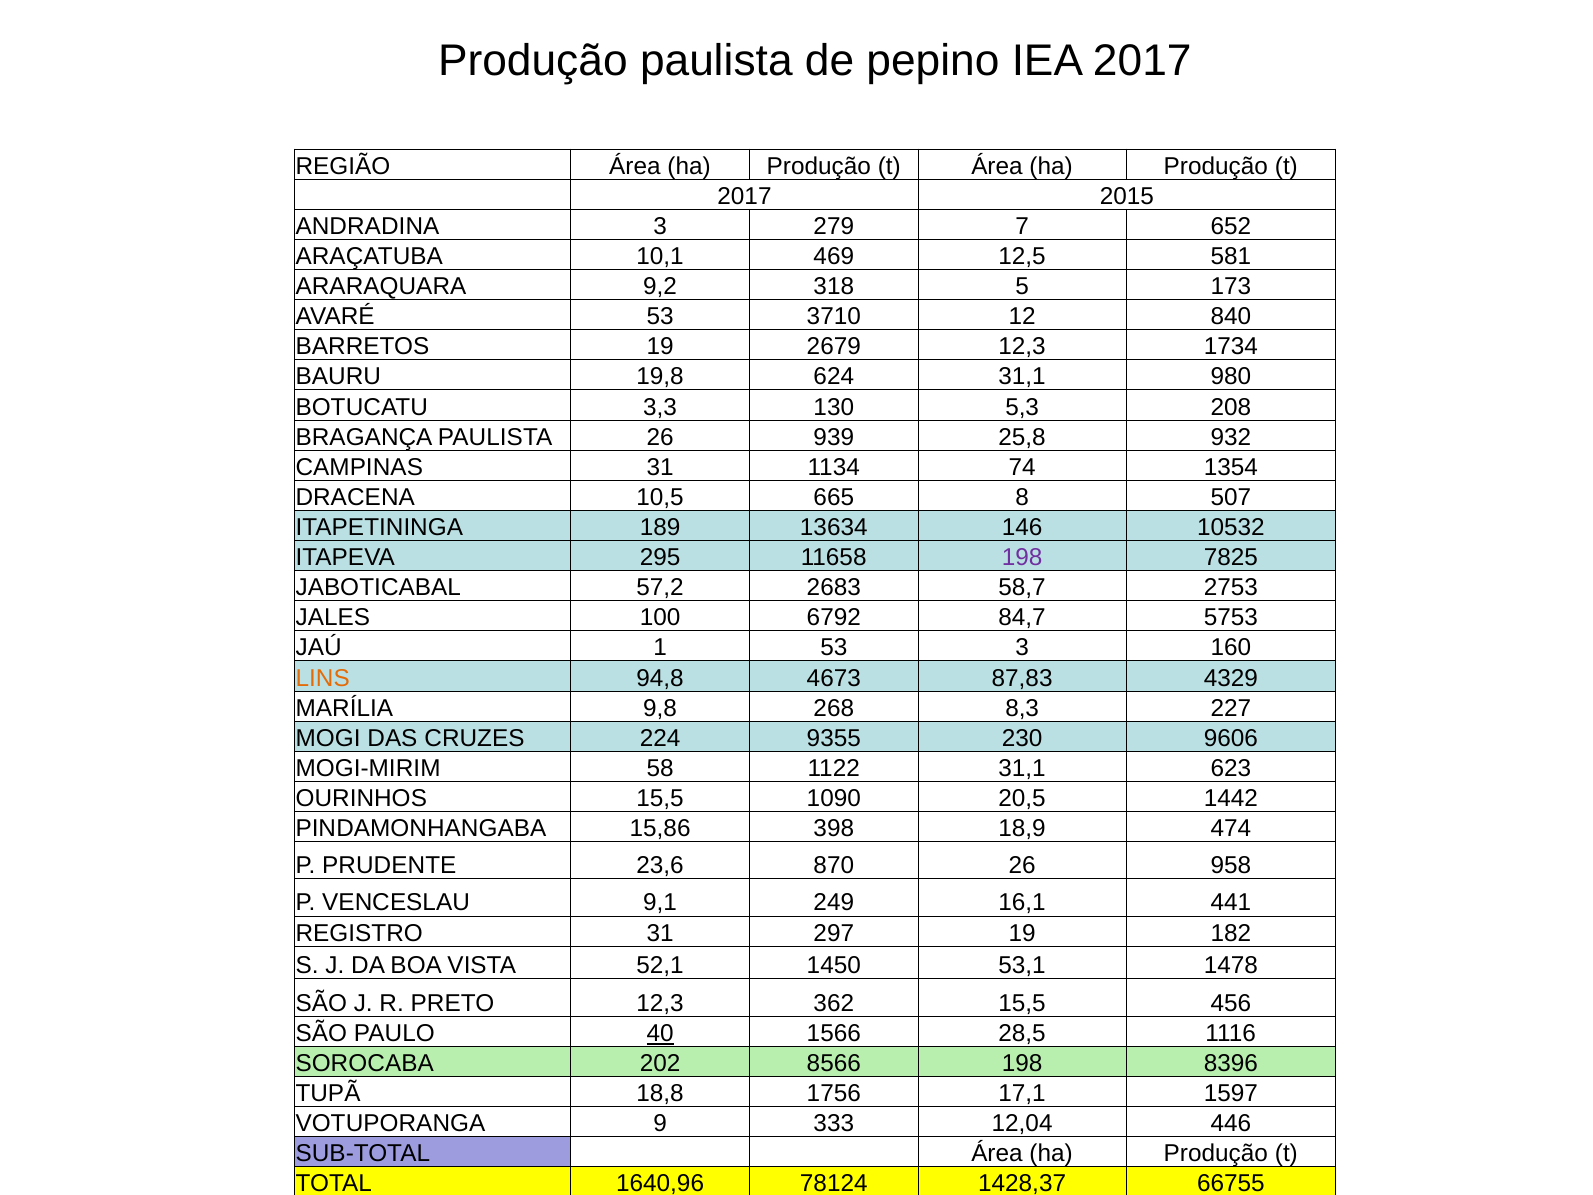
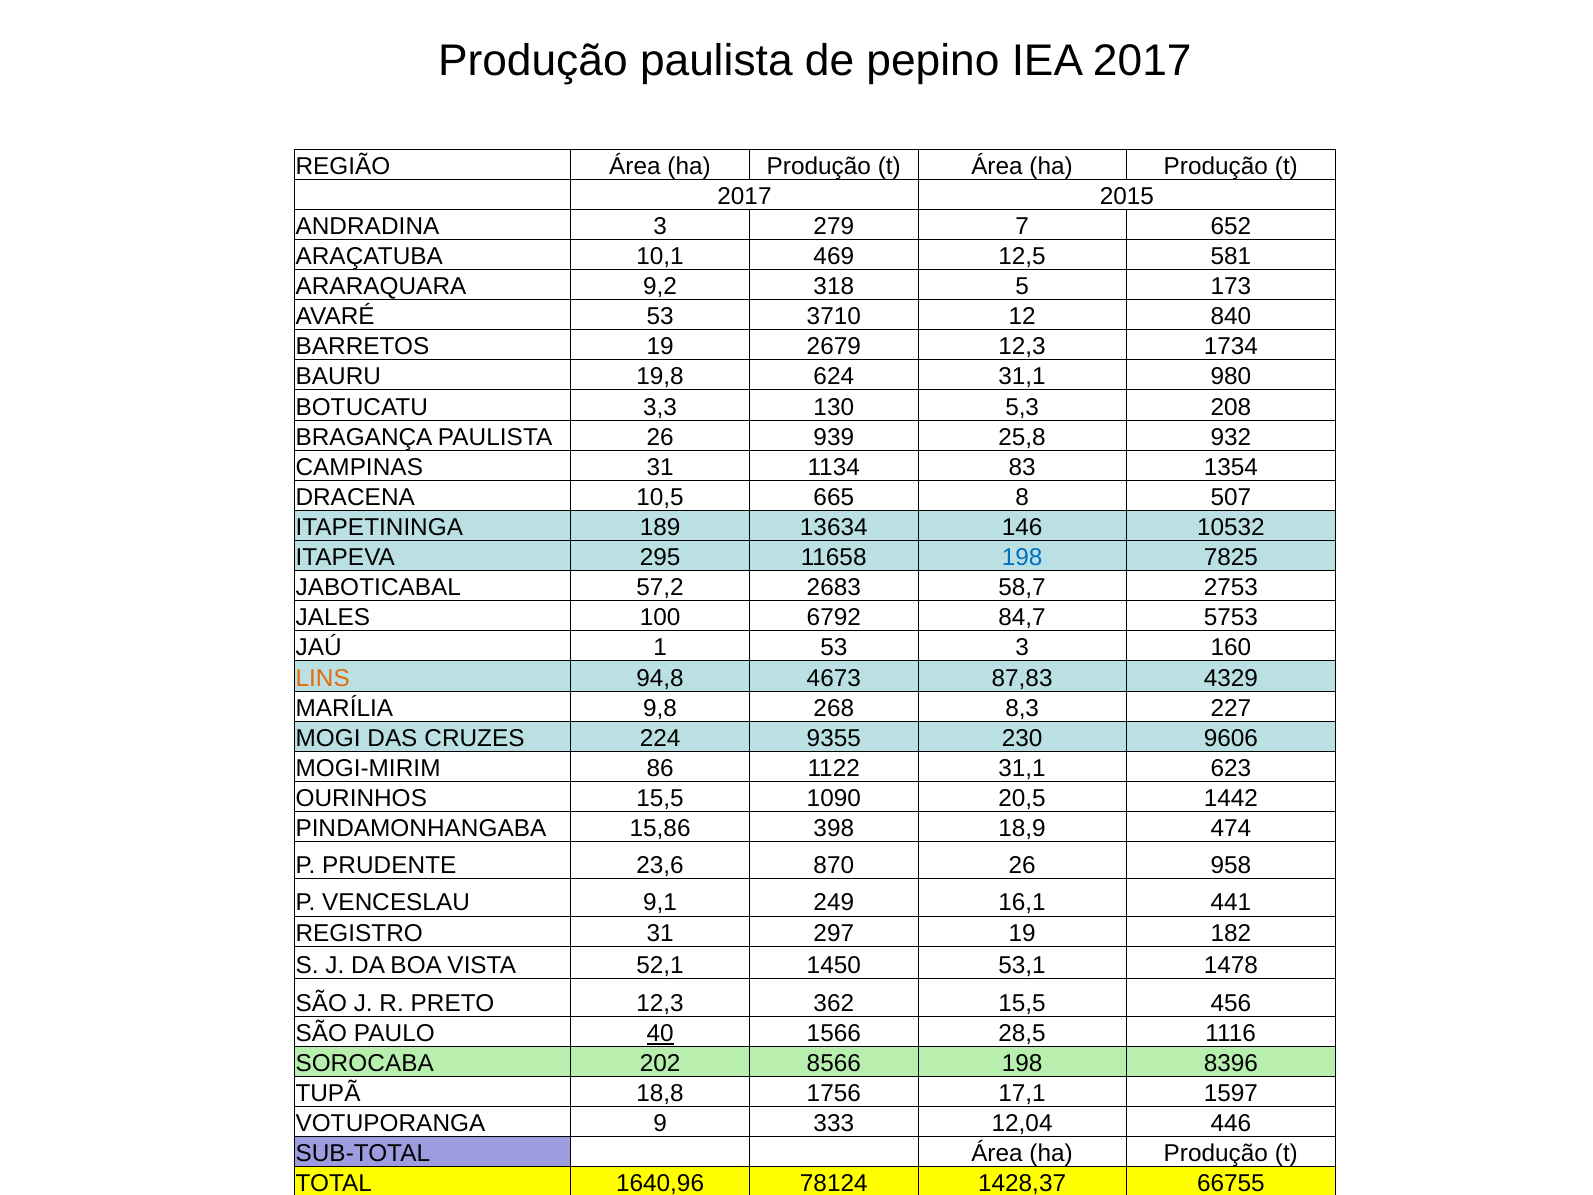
74: 74 -> 83 (1022, 467)
198 colour: purple -> blue (1022, 557)
58: 58 -> 86 (660, 768)
